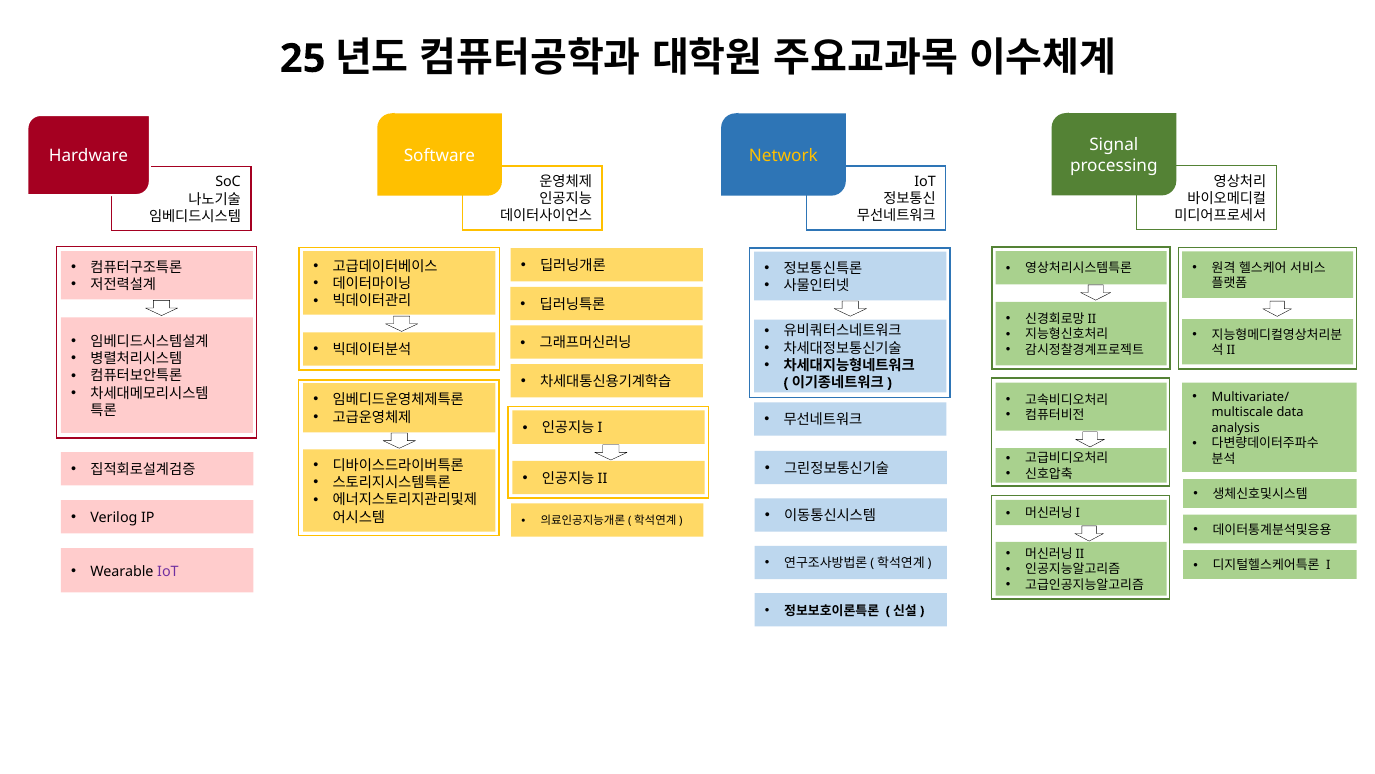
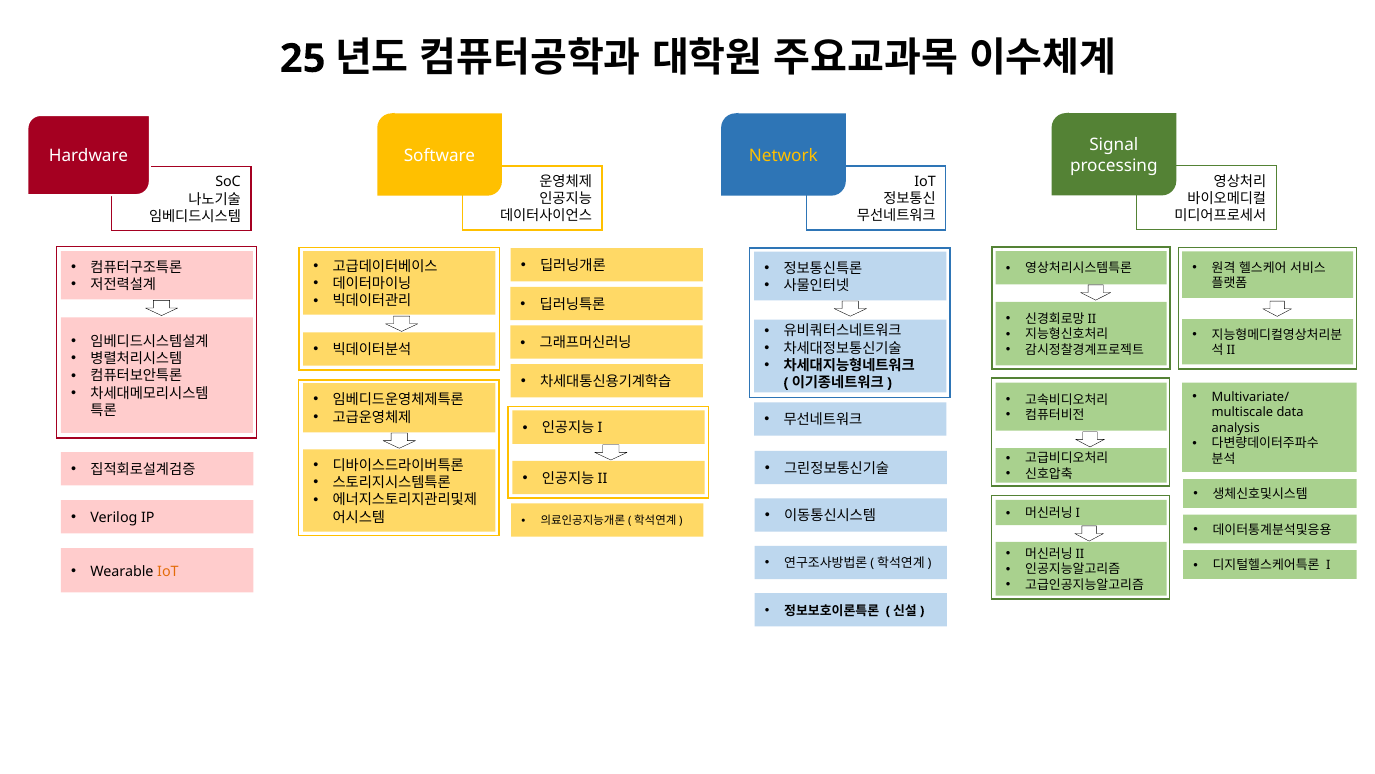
IoT colour: purple -> orange (168, 571)
